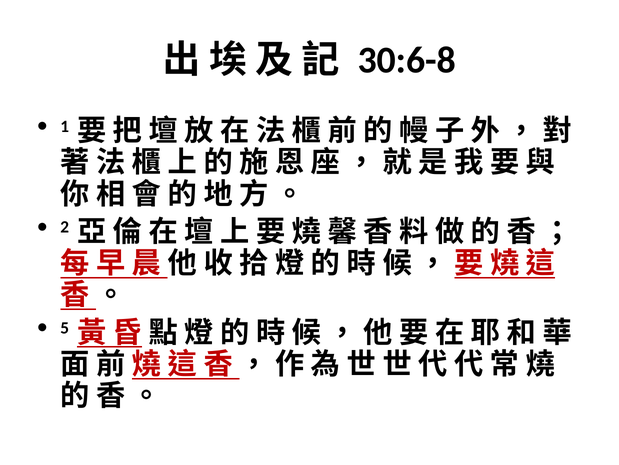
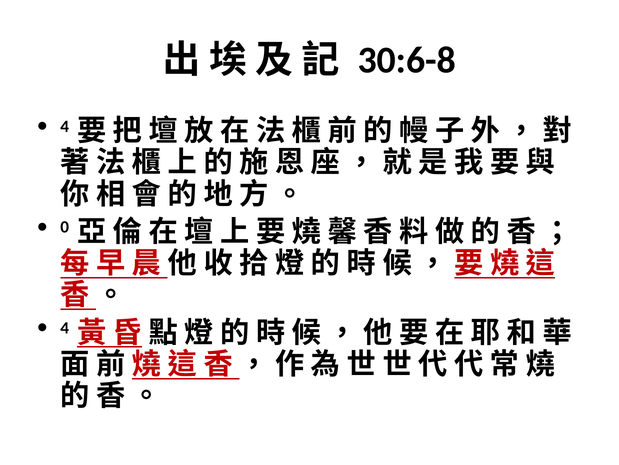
1: 1 -> 4 (65, 126)
2: 2 -> 0 (65, 227)
5: 5 -> 4 (65, 328)
